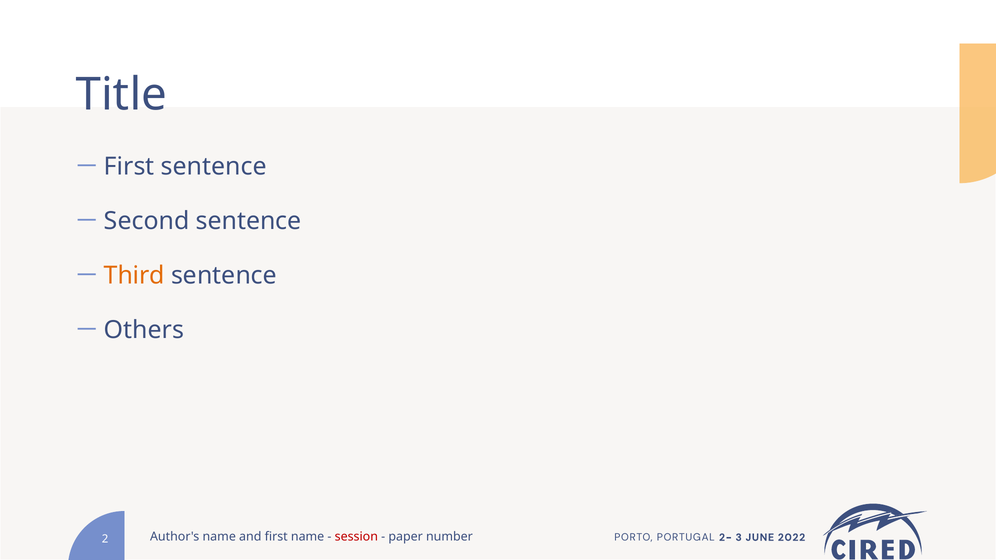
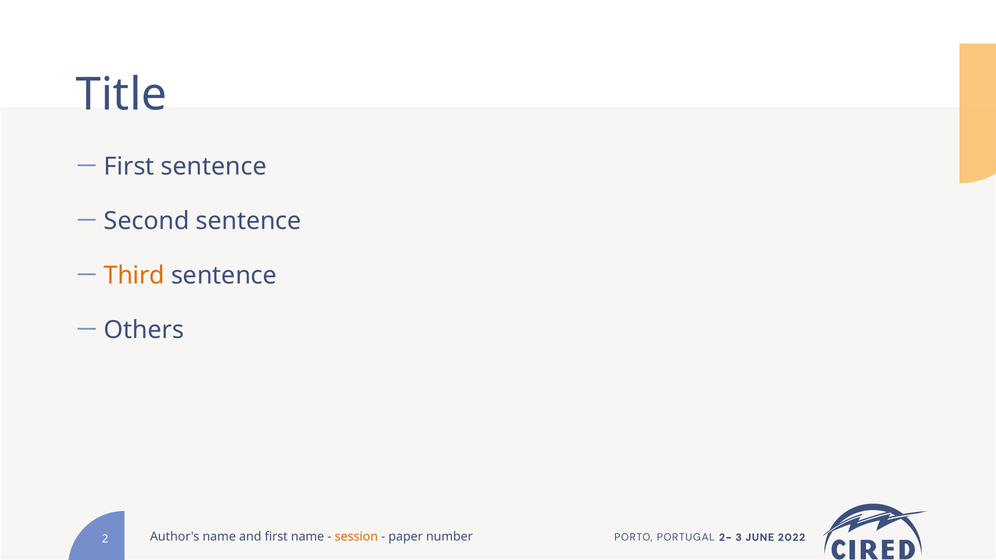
session colour: red -> orange (356, 537)
